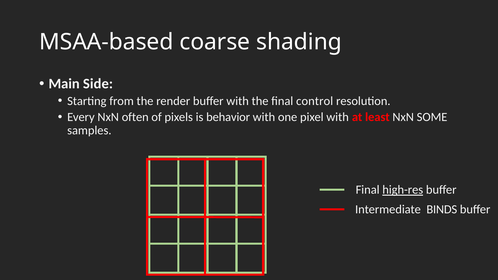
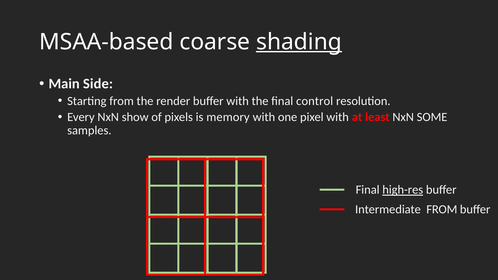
shading underline: none -> present (299, 42)
often: often -> show (135, 117)
behavior: behavior -> memory (228, 117)
Intermediate BINDS: BINDS -> FROM (442, 210)
